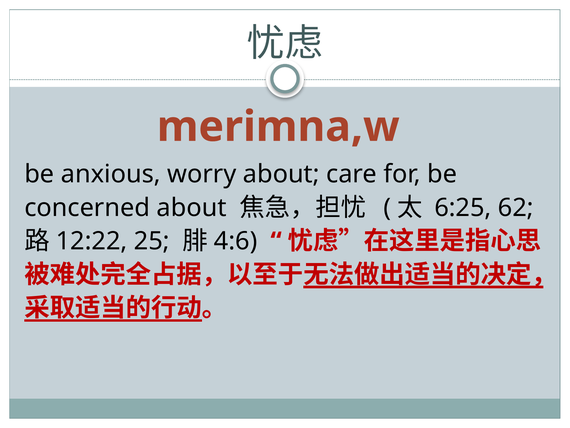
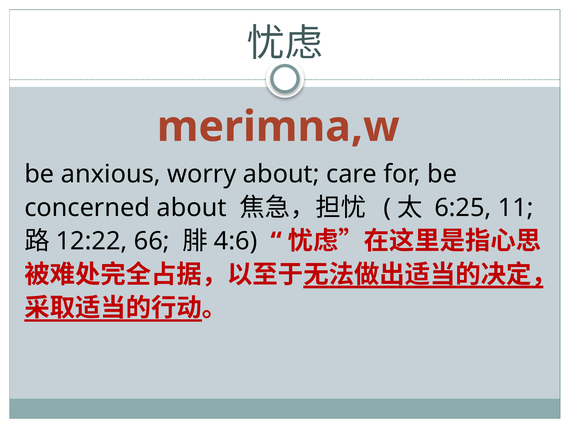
62: 62 -> 11 (516, 208)
25: 25 -> 66 (152, 241)
